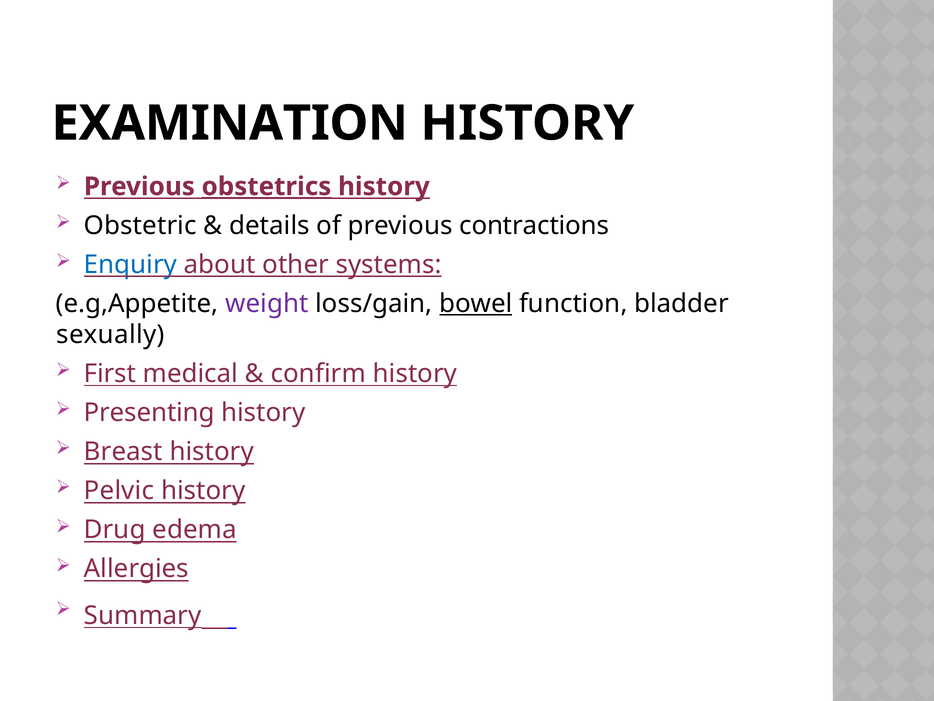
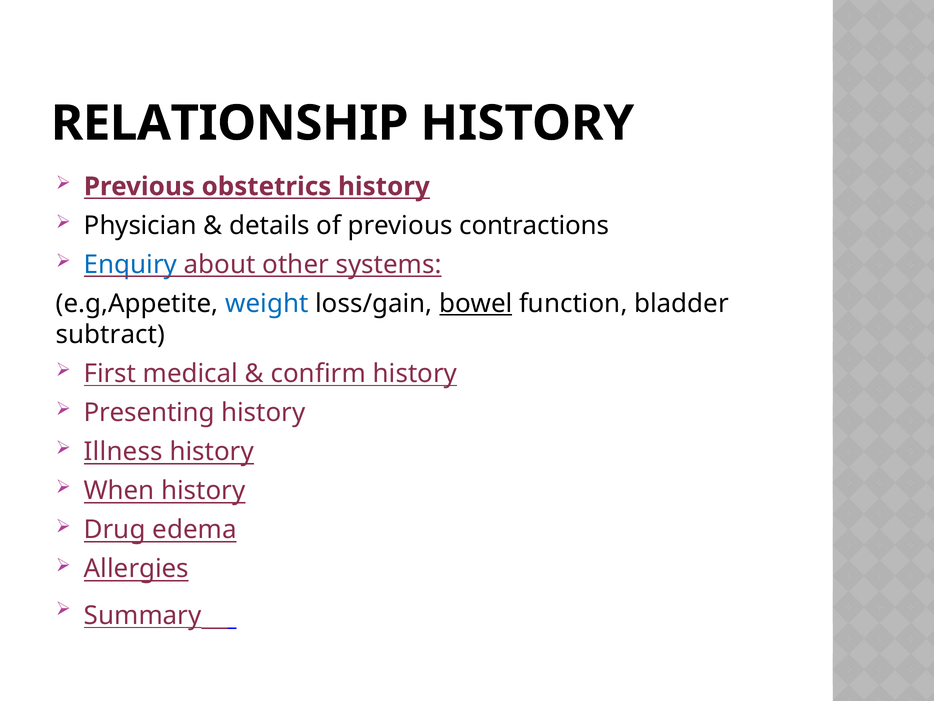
EXAMINATION: EXAMINATION -> RELATIONSHIP (230, 123)
obstetrics underline: present -> none (266, 186)
Obstetric: Obstetric -> Physician (140, 225)
weight colour: purple -> blue (267, 303)
sexually: sexually -> subtract (110, 335)
Breast: Breast -> Illness (123, 451)
Pelvic: Pelvic -> When (119, 490)
